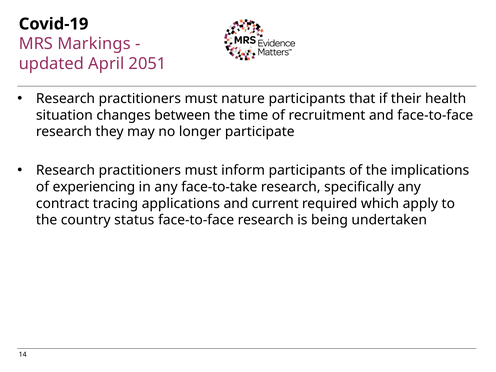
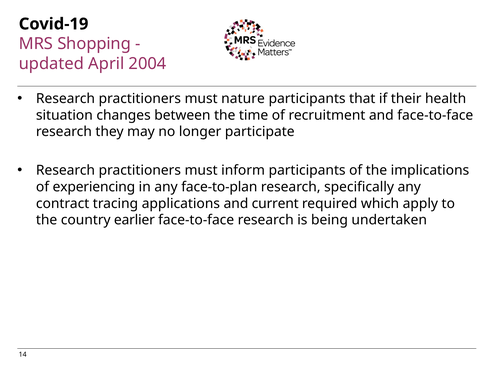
Markings: Markings -> Shopping (94, 44)
2051: 2051 -> 2004 (148, 64)
face-to-take: face-to-take -> face-to-plan (219, 187)
status: status -> earlier (134, 220)
